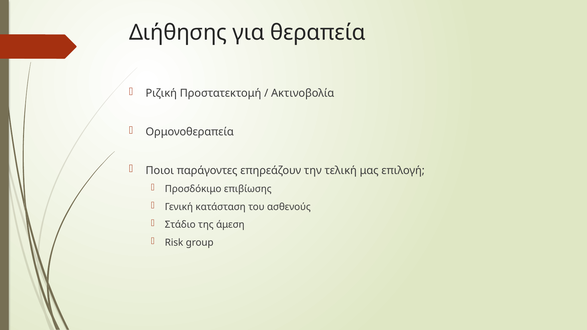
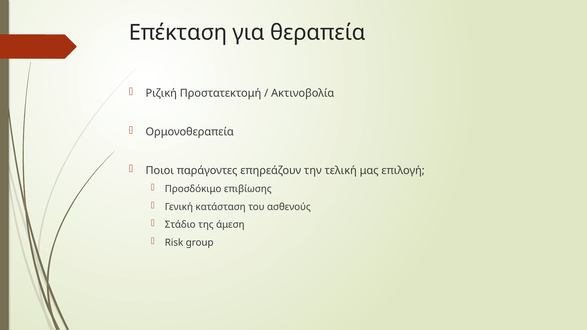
Διήθησης: Διήθησης -> Επέκταση (178, 33)
